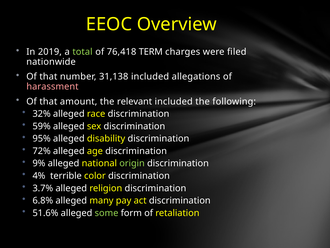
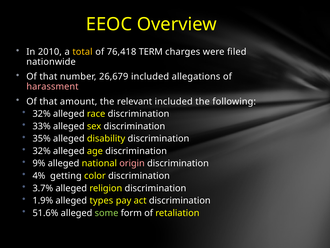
2019: 2019 -> 2010 (50, 52)
total colour: light green -> yellow (82, 52)
31,138: 31,138 -> 26,679 (114, 77)
59%: 59% -> 33% (42, 126)
95%: 95% -> 35% (42, 138)
72%: 72% -> 32% (42, 151)
origin colour: light green -> pink (132, 163)
terrible: terrible -> getting (66, 175)
6.8%: 6.8% -> 1.9% (43, 200)
many: many -> types (101, 200)
